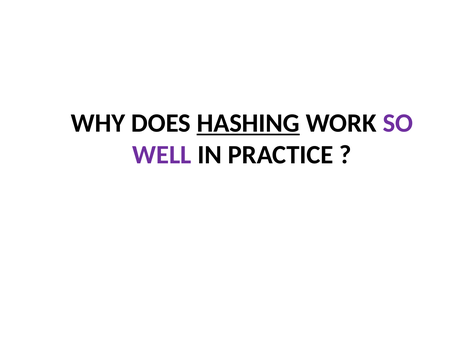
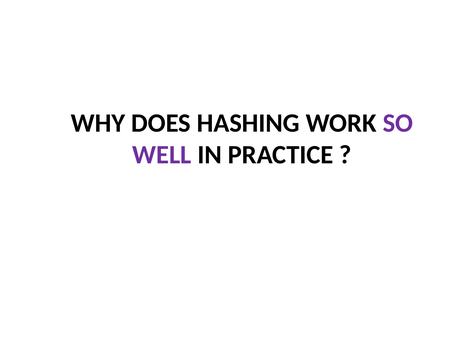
HASHING underline: present -> none (248, 123)
